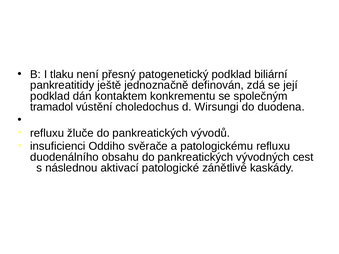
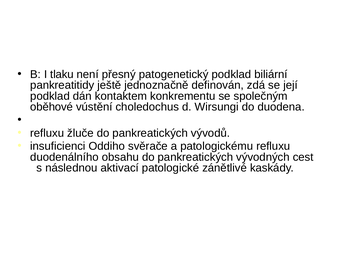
tramadol: tramadol -> oběhové (52, 107)
